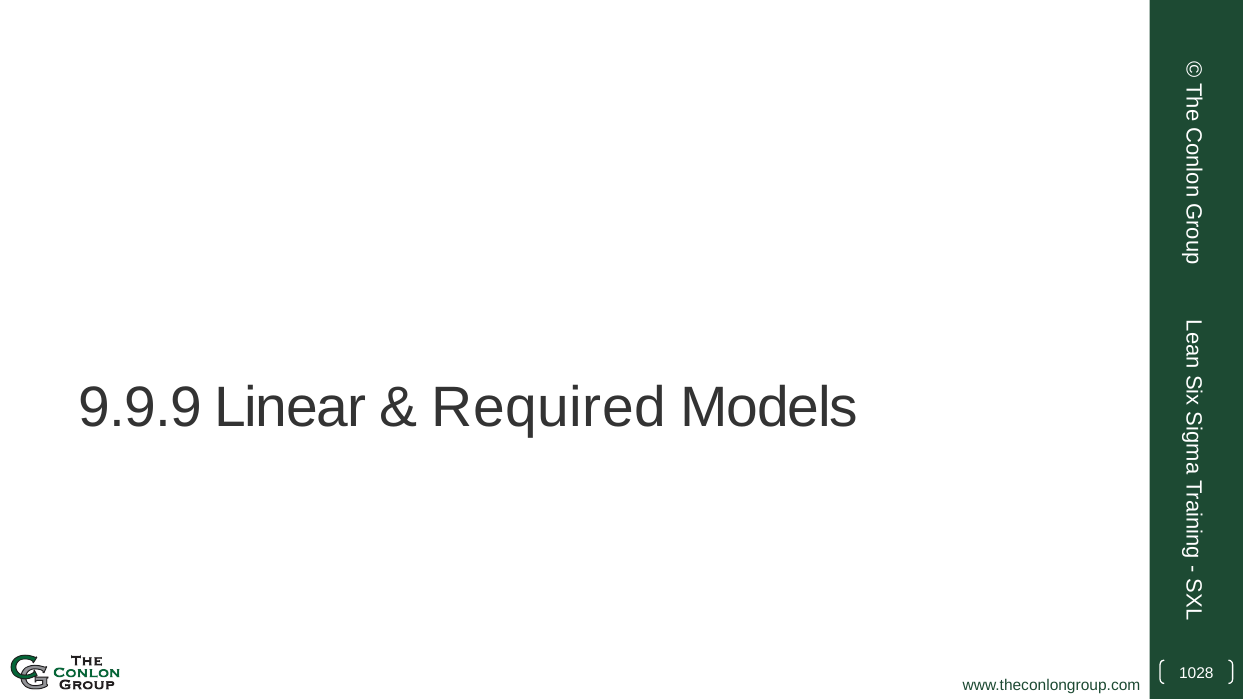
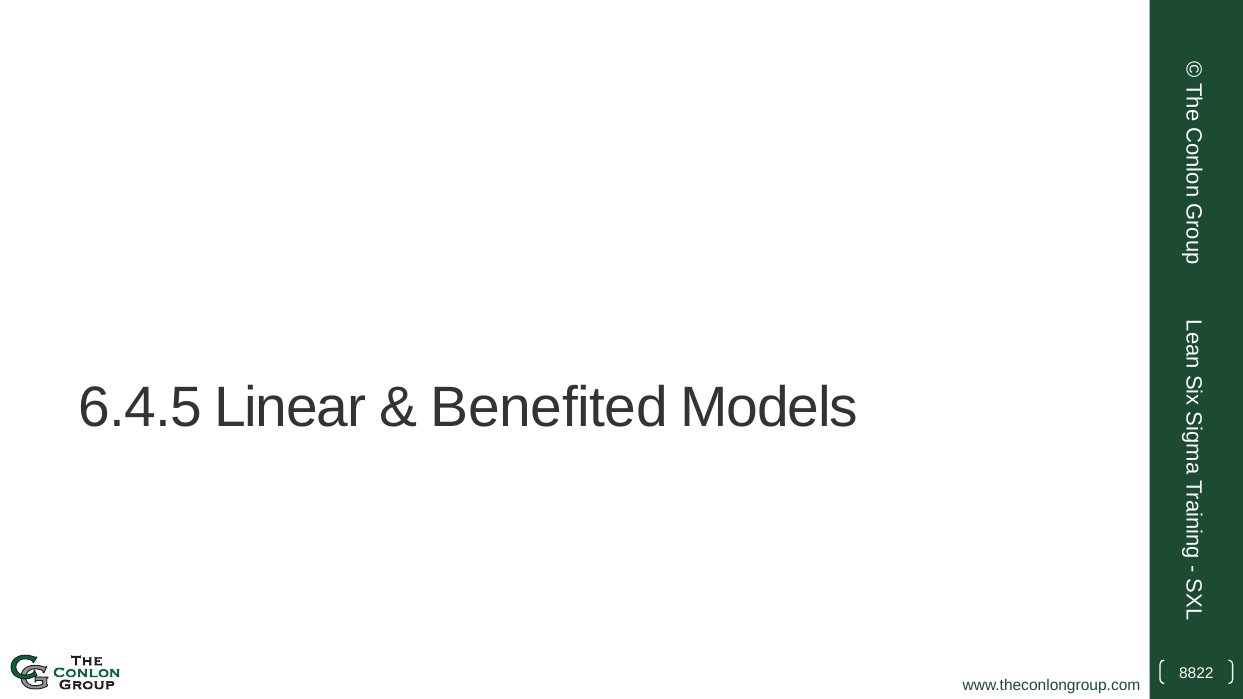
9.9.9: 9.9.9 -> 6.4.5 (140, 408)
Required: Required -> Benefited (549, 408)
1028: 1028 -> 8822 (1196, 673)
